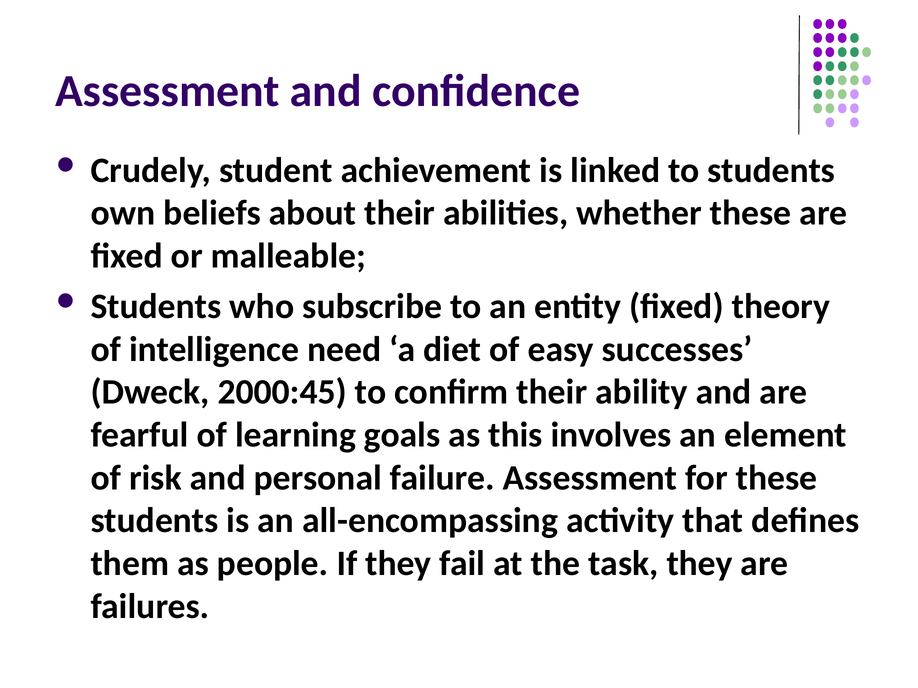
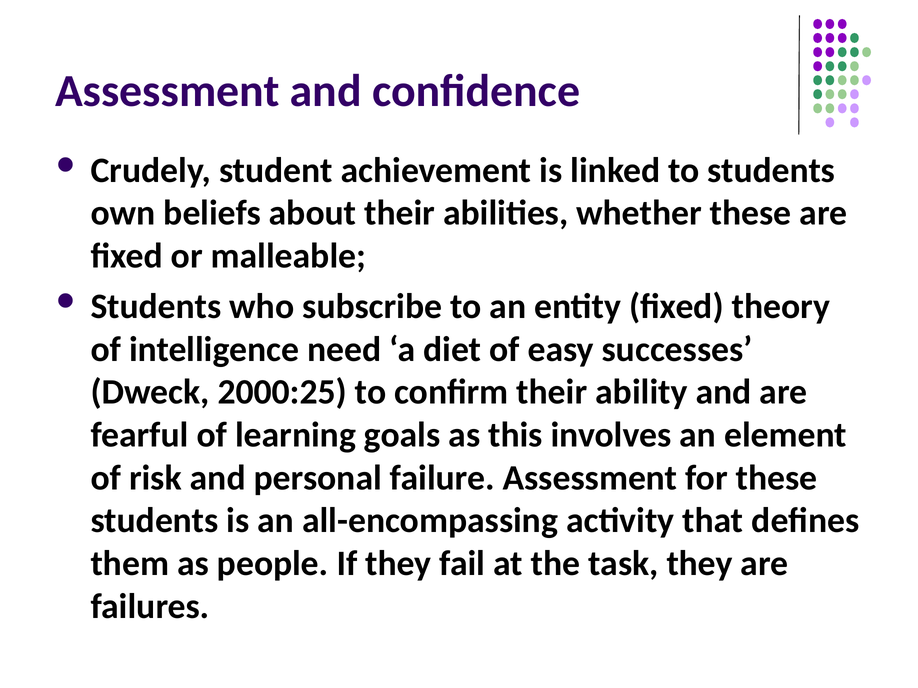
2000:45: 2000:45 -> 2000:25 (282, 392)
